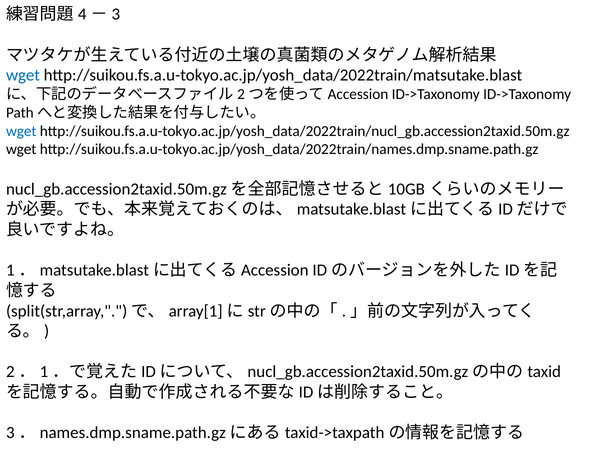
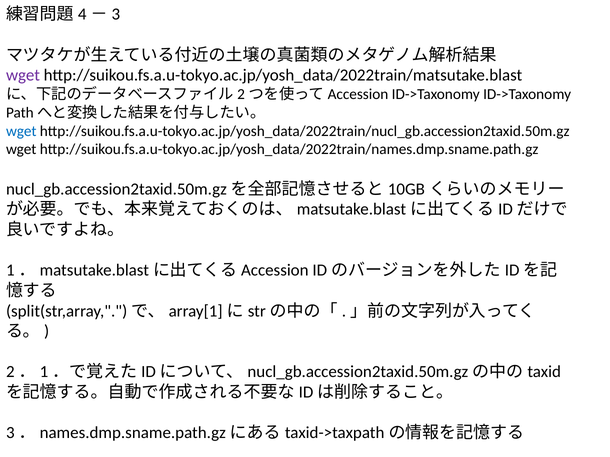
wget colour: blue -> purple (23, 75)
